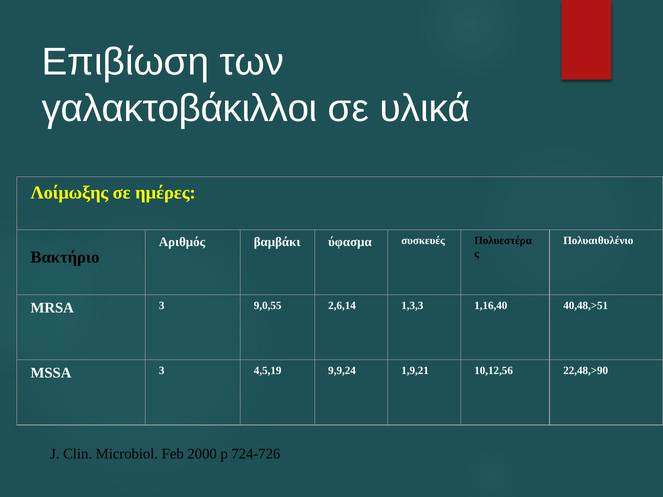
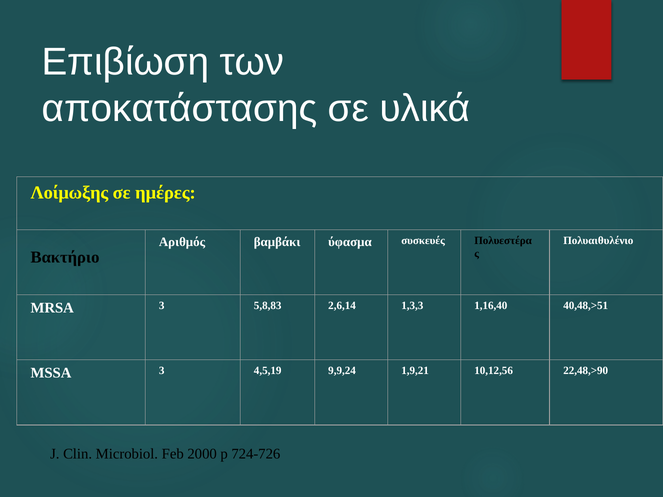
γαλακτοβάκιλλοι: γαλακτοβάκιλλοι -> αποκατάστασης (179, 108)
9,0,55: 9,0,55 -> 5,8,83 (268, 306)
